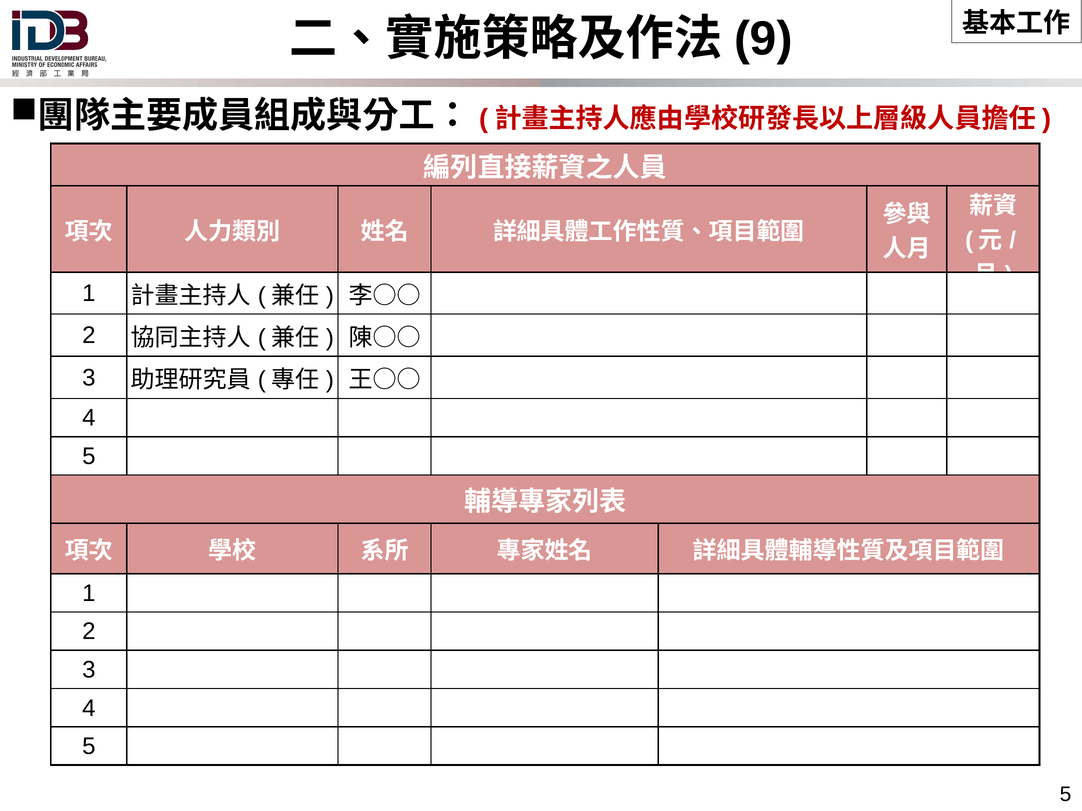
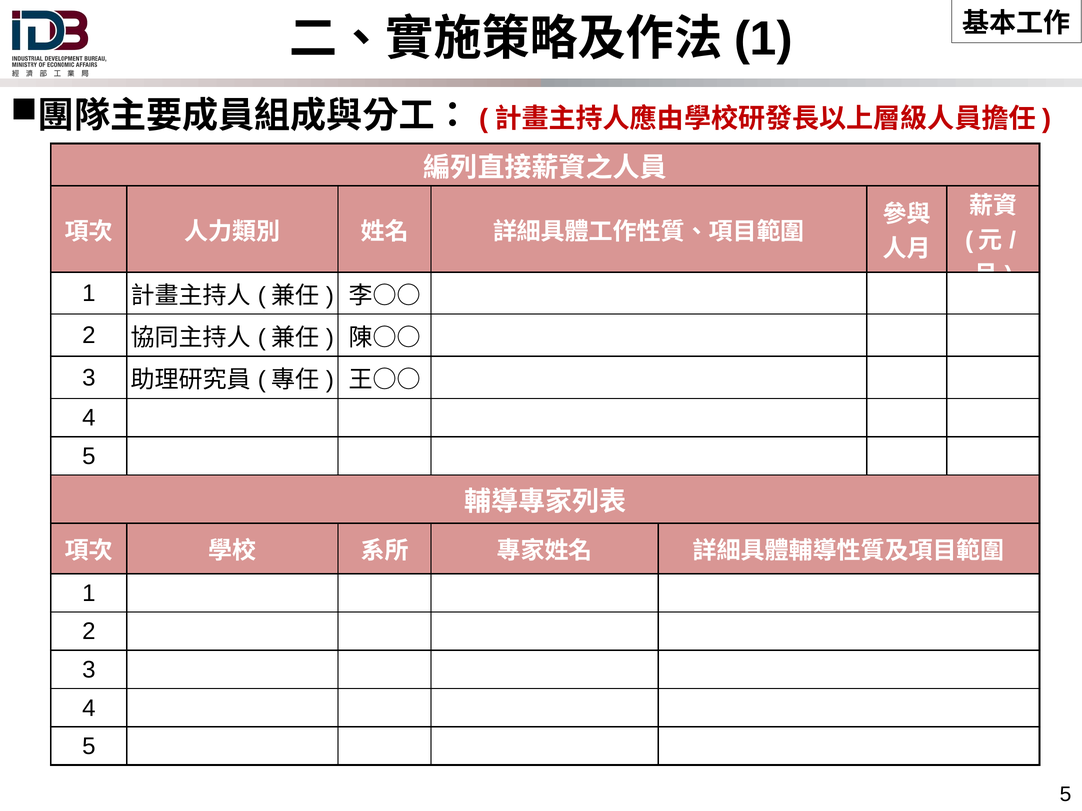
9: 9 -> 1 (763, 39)
